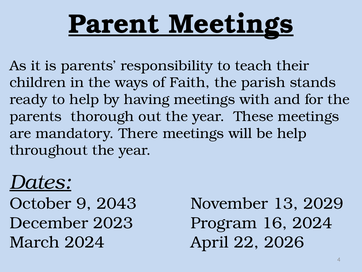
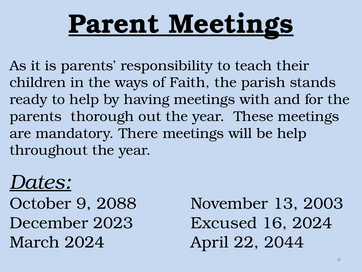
2043: 2043 -> 2088 (117, 203)
2029: 2029 -> 2003 (323, 203)
Program: Program -> Excused (224, 223)
2026: 2026 -> 2044 (284, 242)
